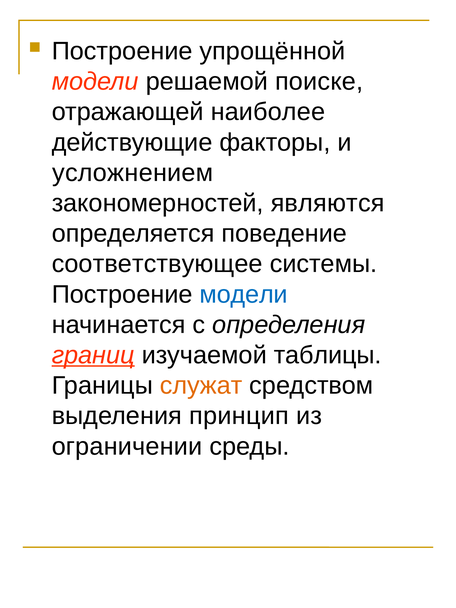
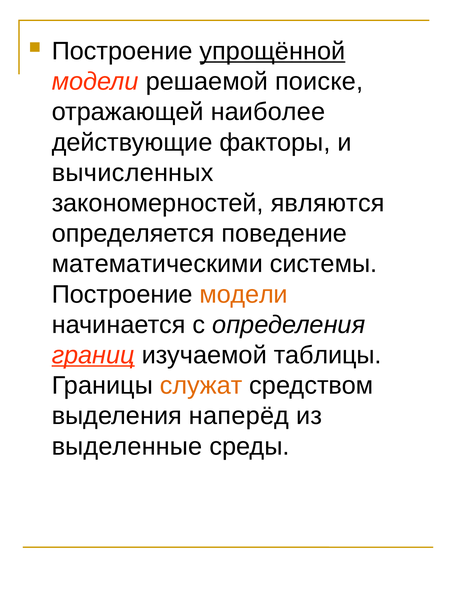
упрощённой underline: none -> present (272, 51)
усложнением: усложнением -> вычисленных (133, 173)
соответствующее: соответствующее -> математическими (157, 264)
модели colour: blue -> orange (244, 294)
принцип: принцип -> наперёд (239, 416)
ограничении: ограничении -> выделенные (127, 446)
